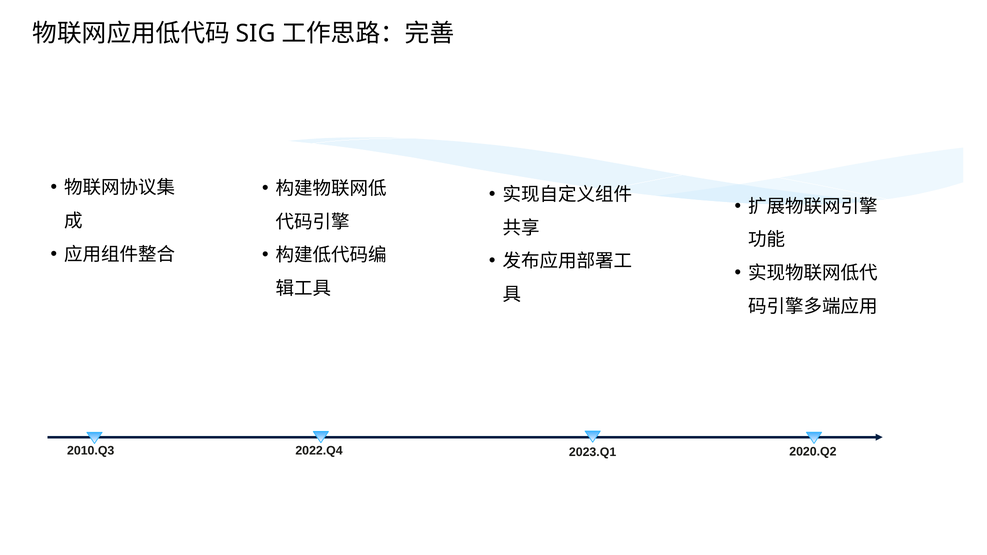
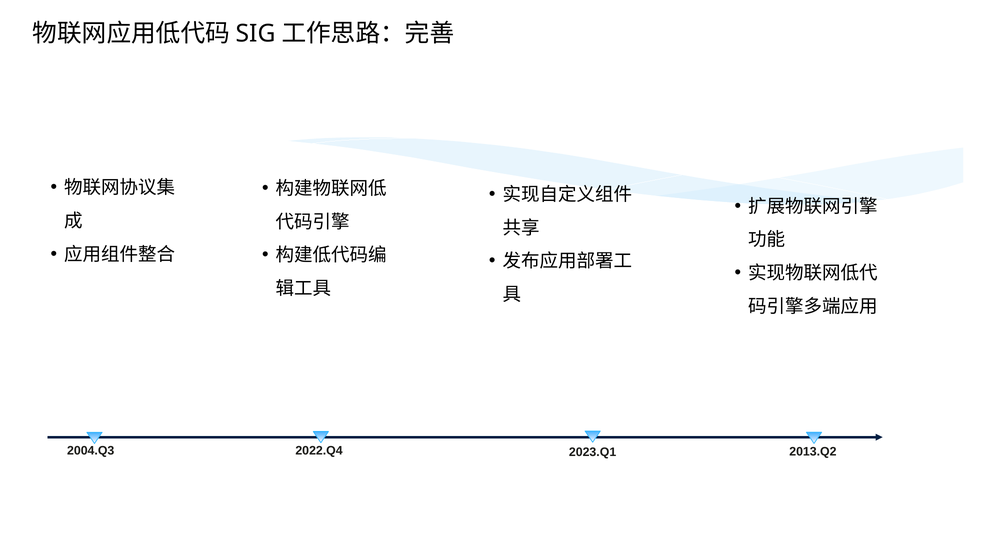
2010.Q3: 2010.Q3 -> 2004.Q3 (91, 451)
2020.Q2: 2020.Q2 -> 2013.Q2 (813, 452)
